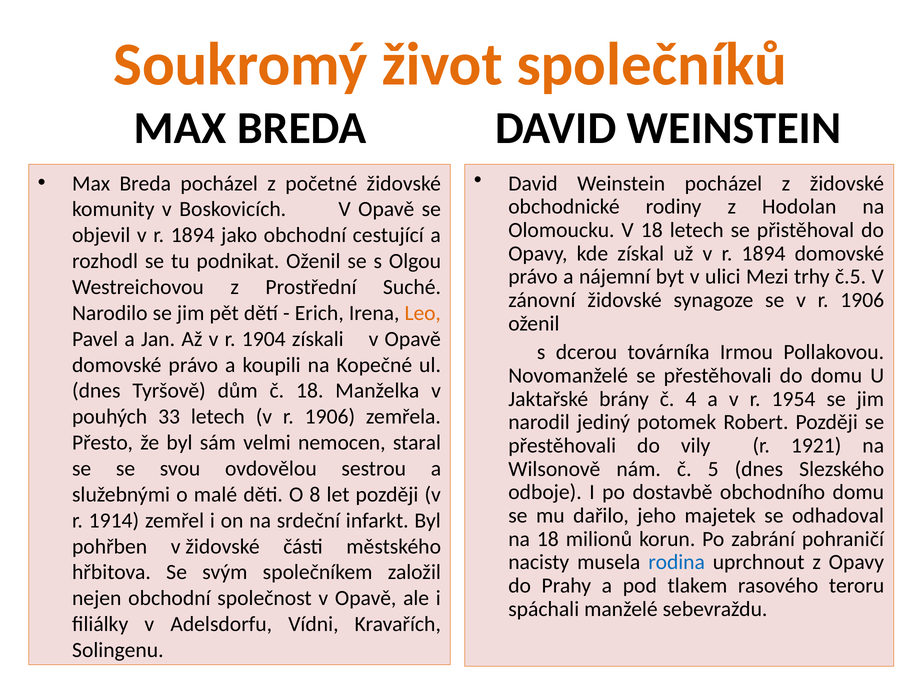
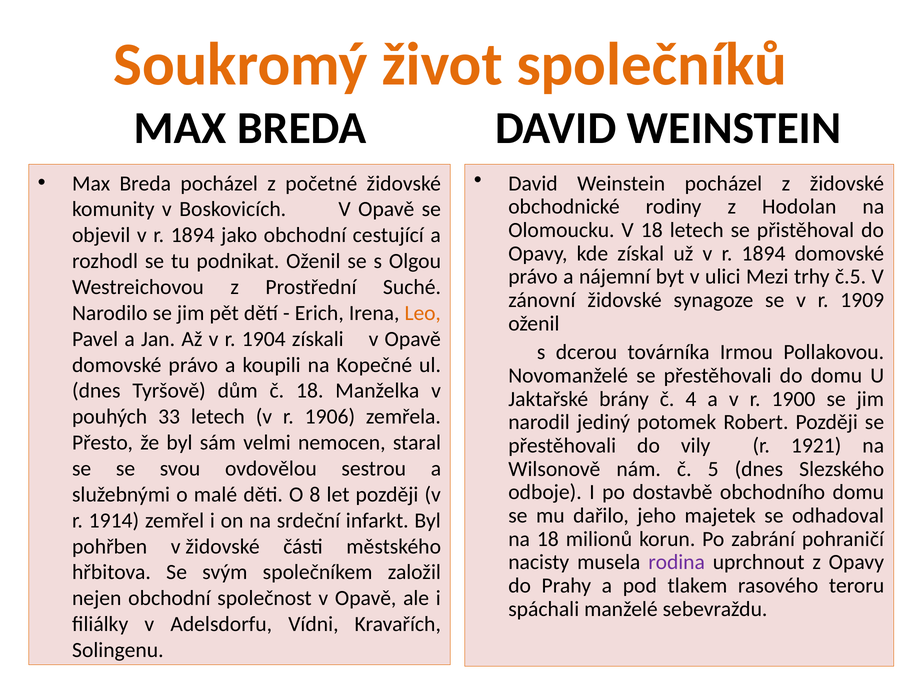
se v r 1906: 1906 -> 1909 (862, 300)
1954: 1954 -> 1900 (794, 399)
rodina colour: blue -> purple (677, 562)
